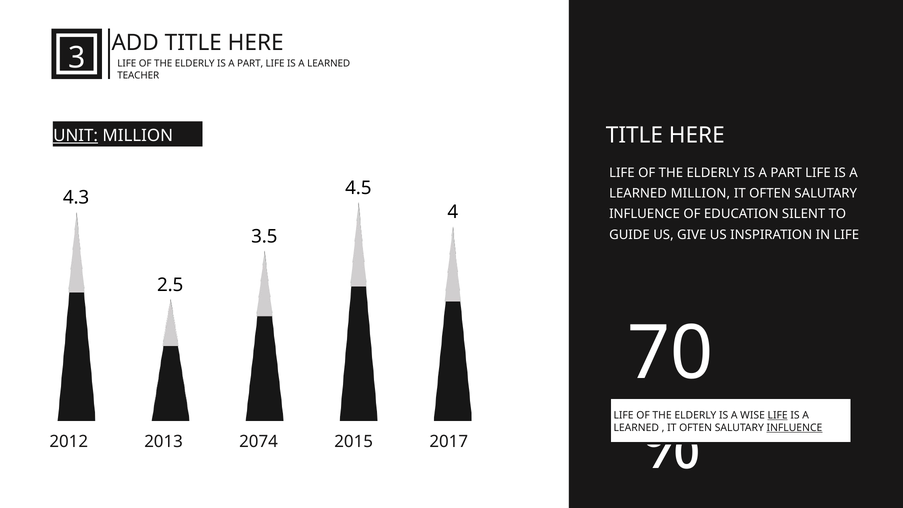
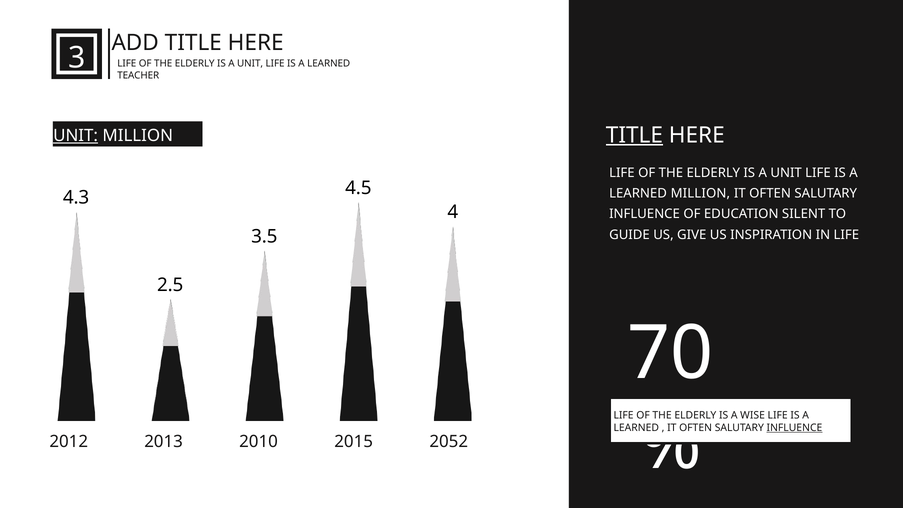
PART: PART -> UNIT (250, 64)
TITLE underline: none -> present (634, 135)
PART: PART -> UNIT (786, 173)
LIFE underline: present -> none (778, 415)
2074: 2074 -> 2010 (259, 442)
2017: 2017 -> 2052 (449, 442)
